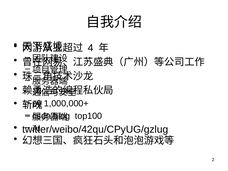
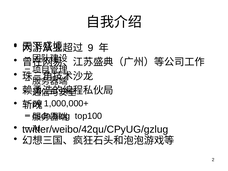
4: 4 -> 9 (91, 48)
